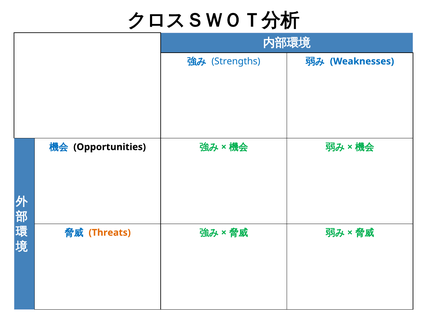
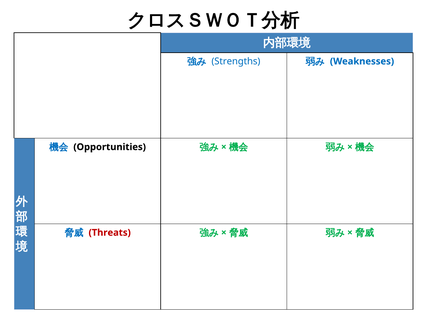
Threats colour: orange -> red (110, 233)
